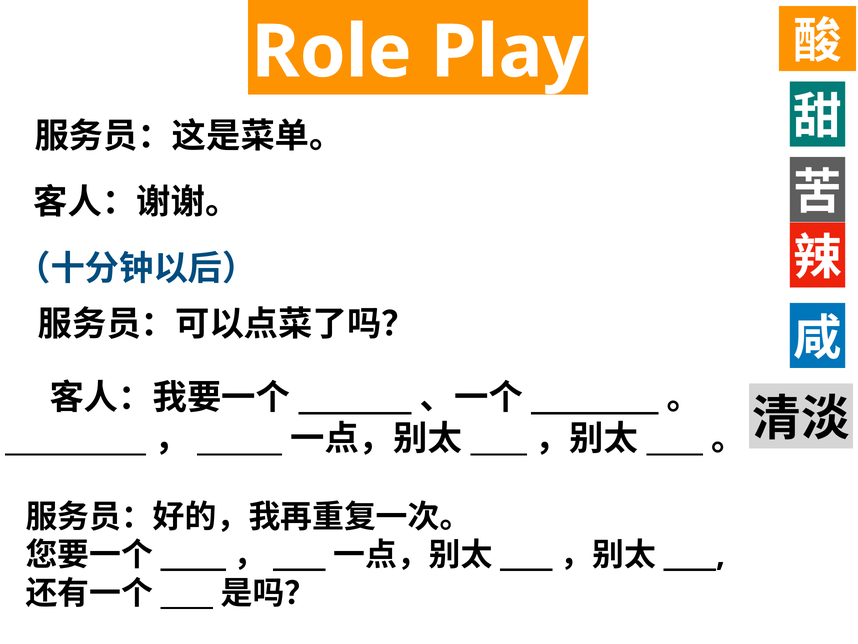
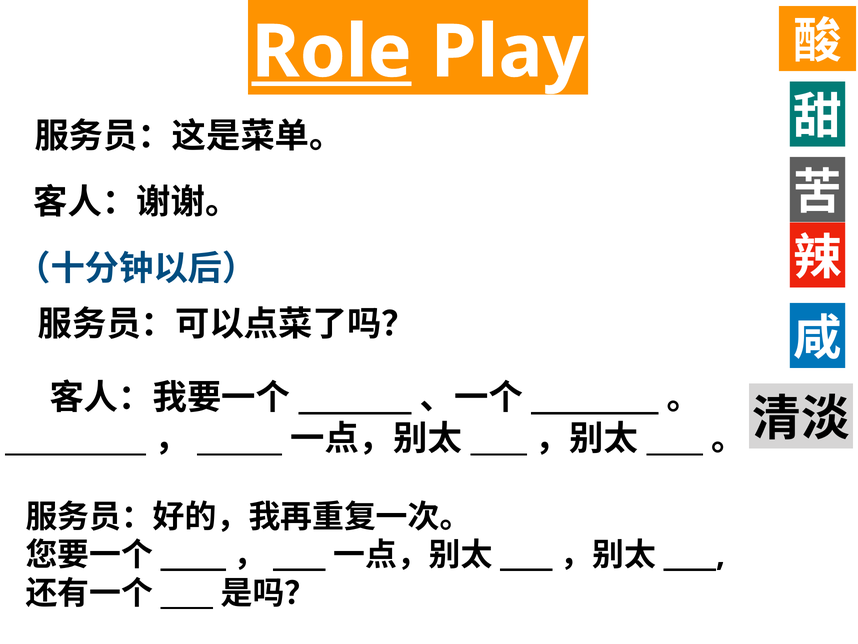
Role underline: none -> present (332, 52)
